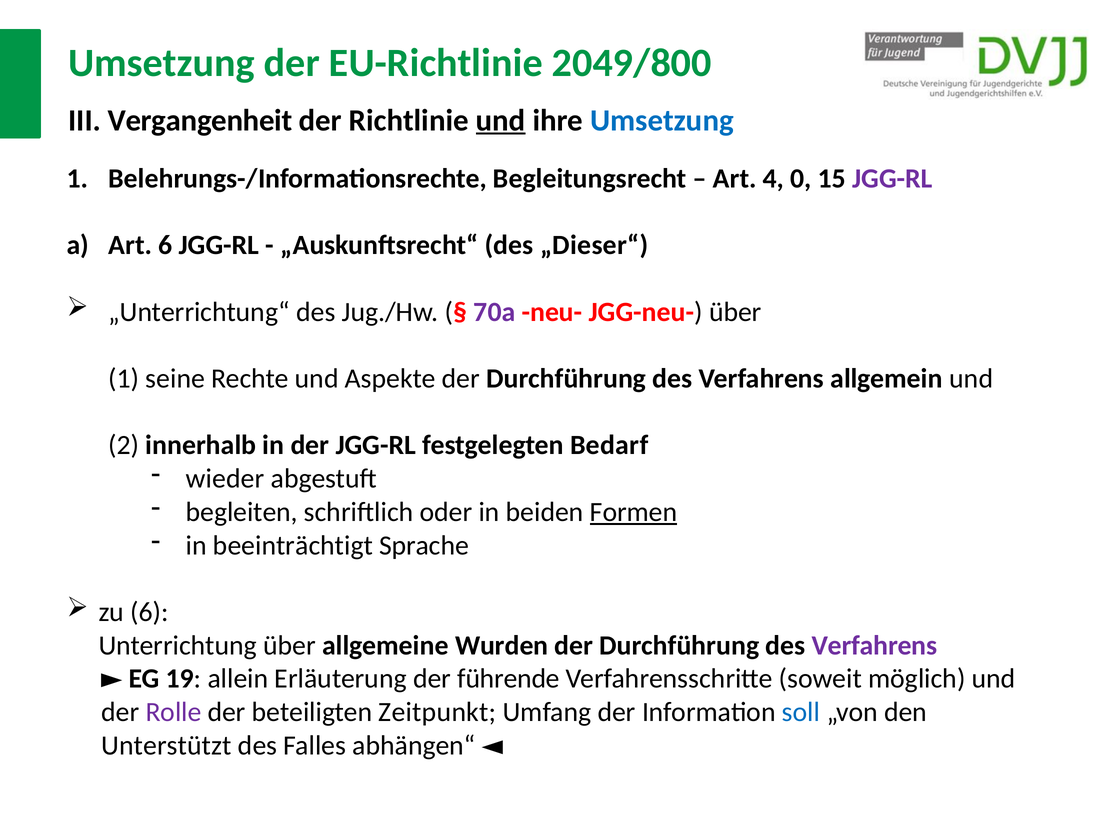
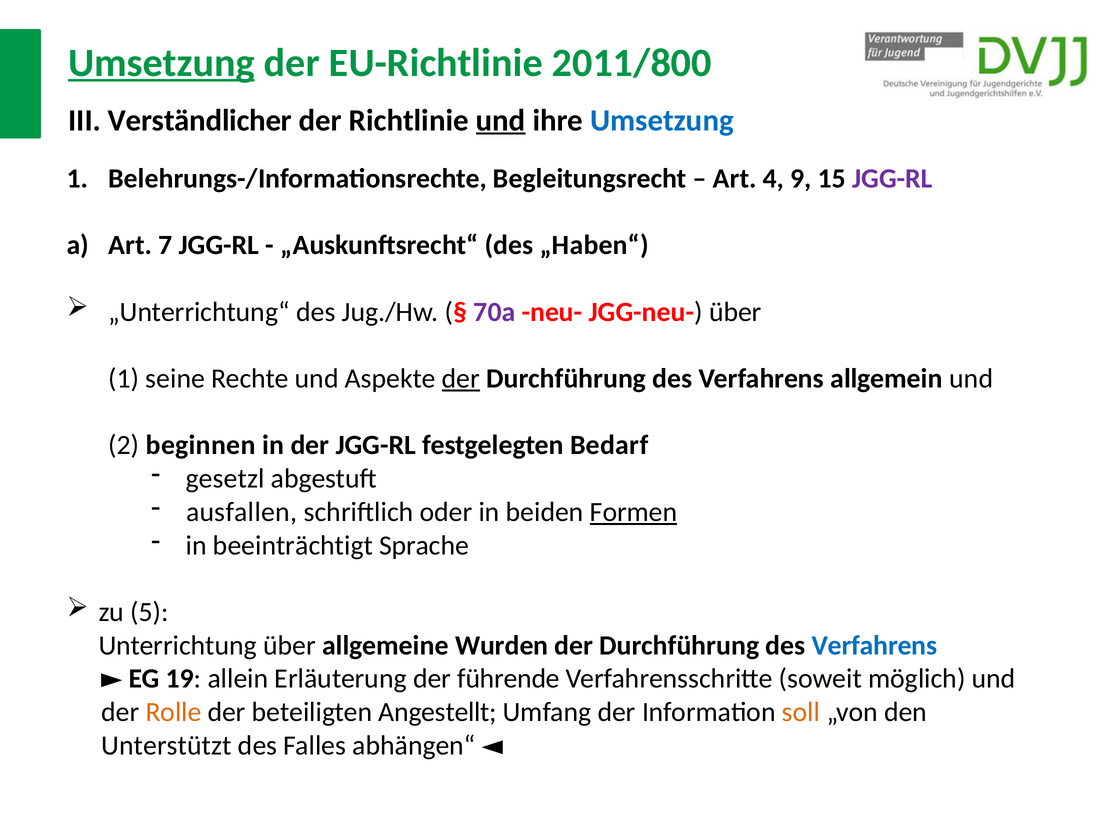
Umsetzung underline: none -> present (161, 63)
2049/800: 2049/800 -> 2011/800 (632, 63)
Vergangenheit: Vergangenheit -> Verständlicher (200, 120)
0: 0 -> 9 (801, 178)
Art 6: 6 -> 7 (165, 245)
„Dieser“: „Dieser“ -> „Haben“ (594, 245)
der underline: none -> present (461, 379)
innerhalb: innerhalb -> beginnen (201, 445)
wieder: wieder -> gesetzl (225, 479)
begleiten: begleiten -> ausfallen (242, 512)
zu 6: 6 -> 5 (149, 612)
Verfahrens colour: purple -> blue (874, 645)
Rolle colour: purple -> orange (173, 712)
Zeitpunkt: Zeitpunkt -> Angestellt (438, 712)
soll colour: blue -> orange (801, 712)
